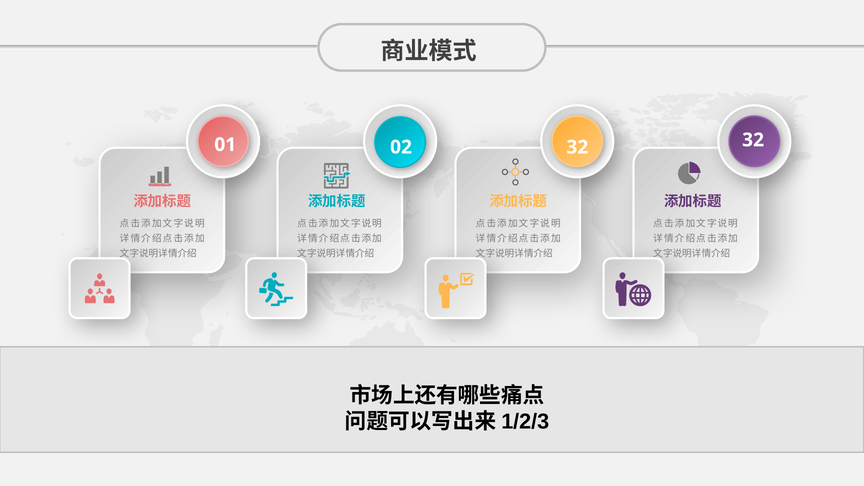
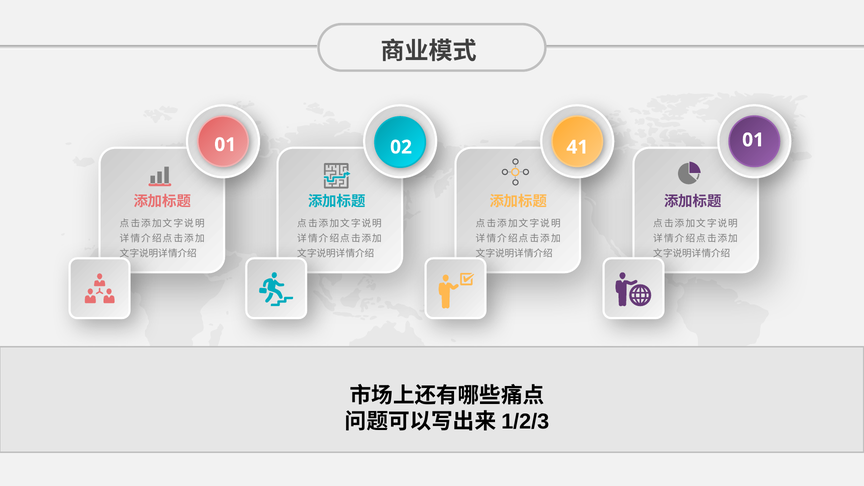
01 32: 32 -> 41 (577, 147)
02 32: 32 -> 01 (753, 140)
